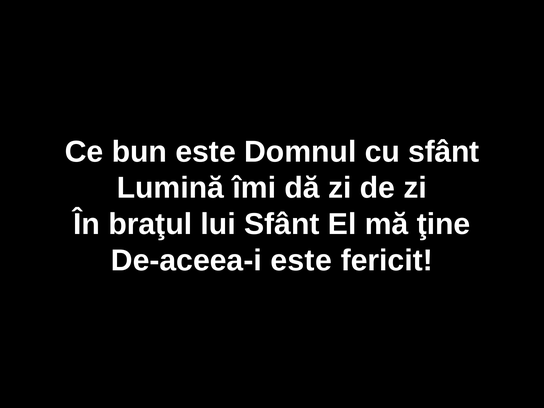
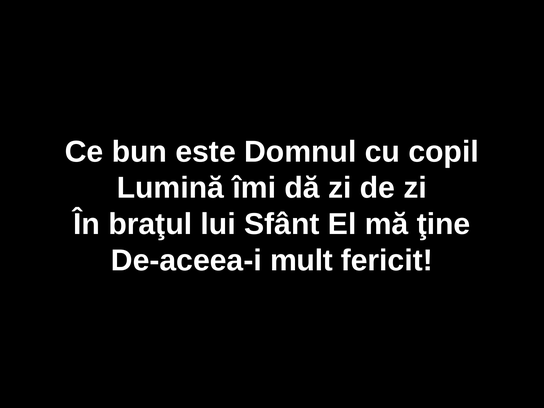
cu sfânt: sfânt -> copil (444, 152)
De-aceea-i este: este -> mult (301, 260)
